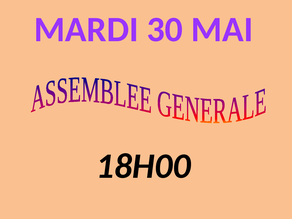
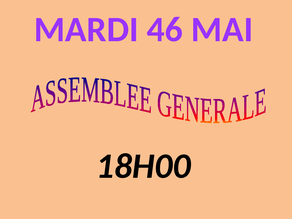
30: 30 -> 46 (165, 30)
